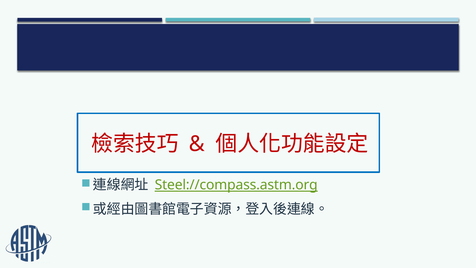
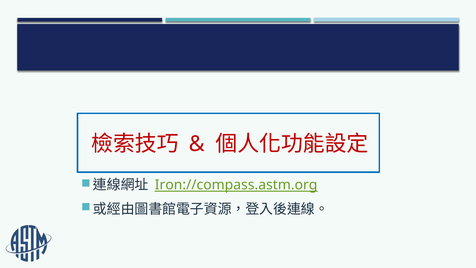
Steel://compass.astm.org: Steel://compass.astm.org -> Iron://compass.astm.org (236, 185)
